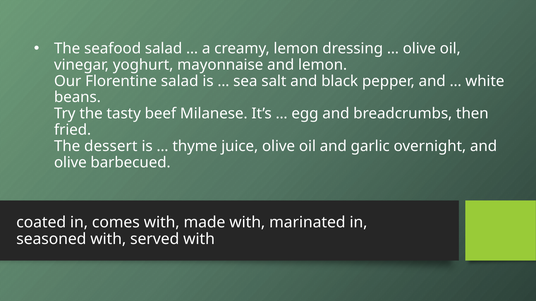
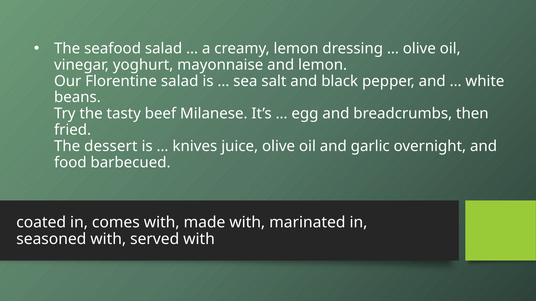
thyme: thyme -> knives (195, 146)
olive: olive -> food (70, 163)
